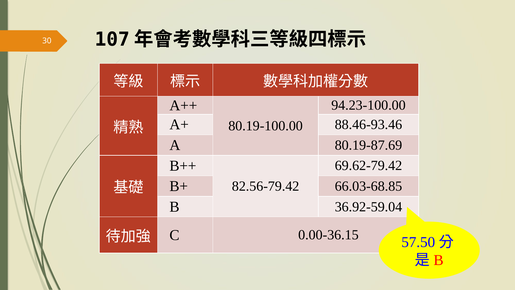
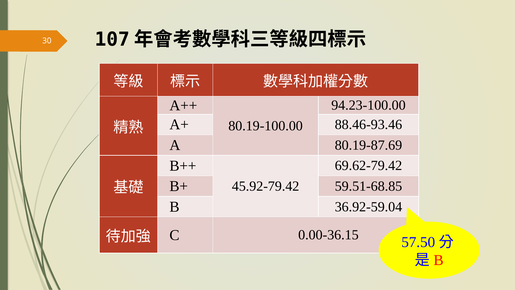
66.03-68.85: 66.03-68.85 -> 59.51-68.85 (368, 186)
82.56-79.42: 82.56-79.42 -> 45.92-79.42 (266, 186)
